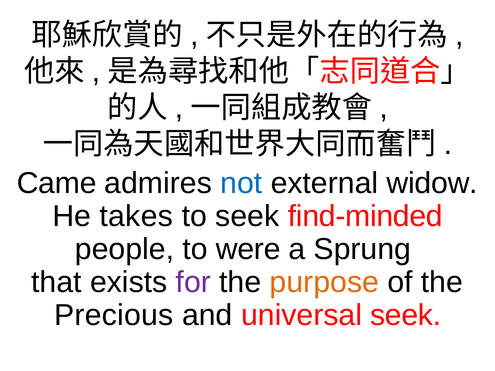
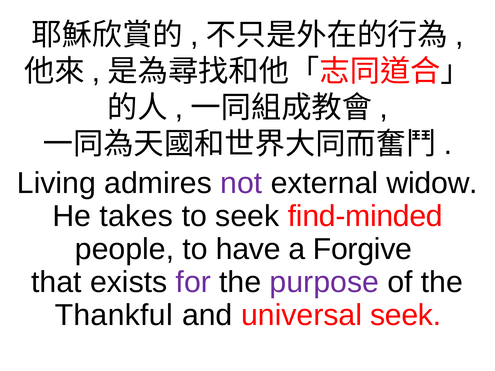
Came: Came -> Living (56, 183)
not colour: blue -> purple (241, 183)
were: were -> have (248, 249)
Sprung: Sprung -> Forgive (362, 249)
purpose colour: orange -> purple (324, 282)
Precious: Precious -> Thankful (114, 315)
